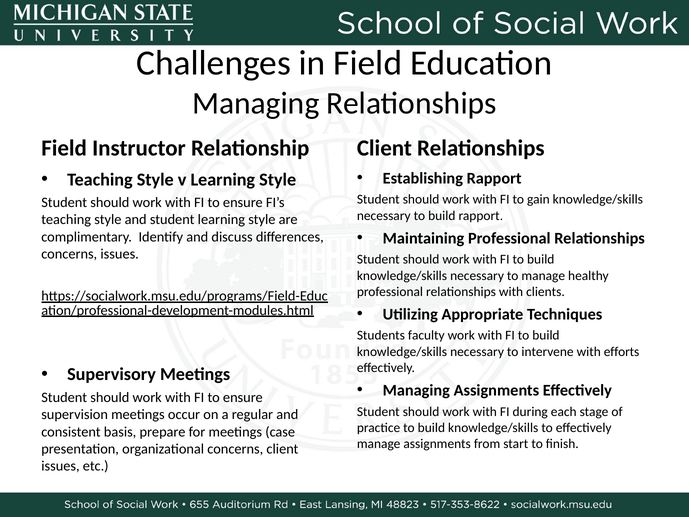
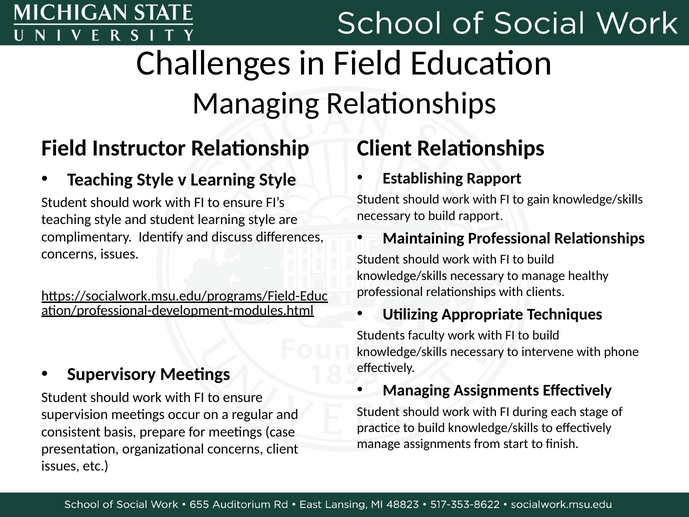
efforts: efforts -> phone (621, 351)
